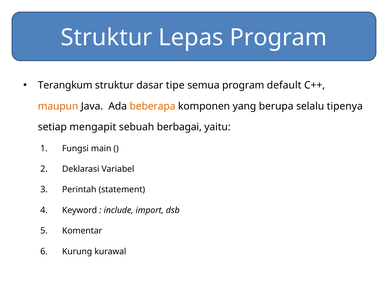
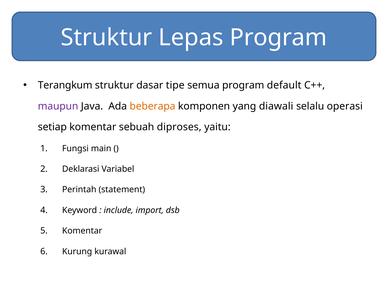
maupun colour: orange -> purple (58, 106)
berupa: berupa -> diawali (276, 106)
tipenya: tipenya -> operasi (345, 106)
setiap mengapit: mengapit -> komentar (93, 127)
berbagai: berbagai -> diproses (179, 127)
